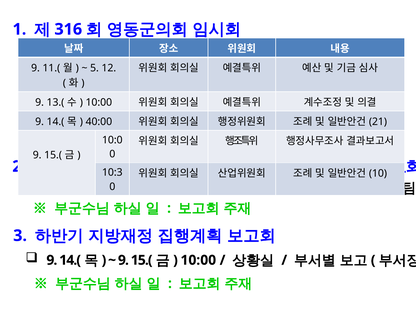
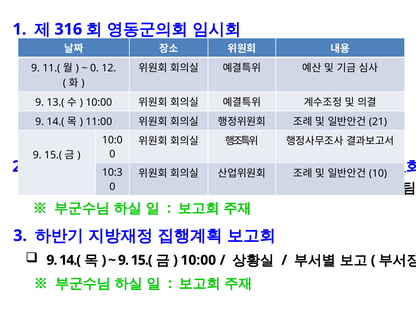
5: 5 -> 0 (94, 68)
40:00: 40:00 -> 11:00 (99, 122)
